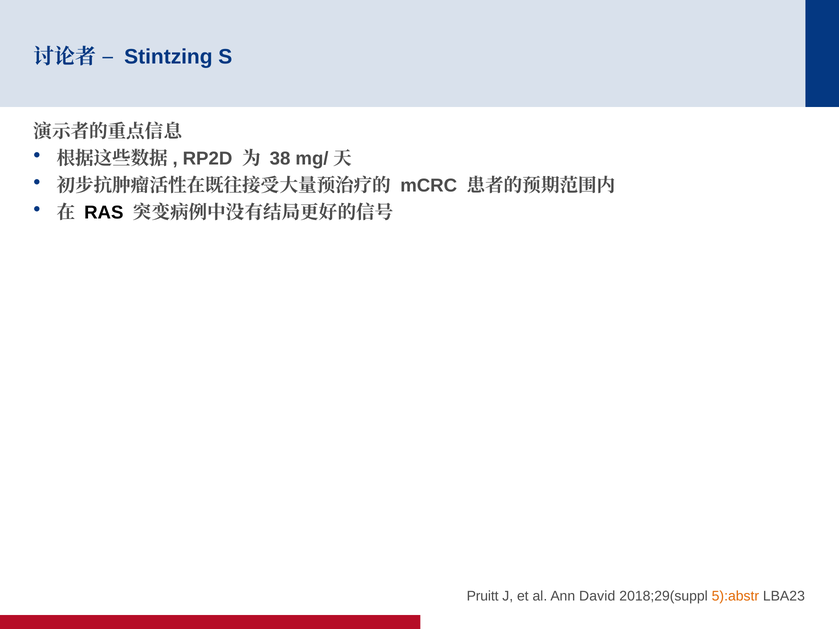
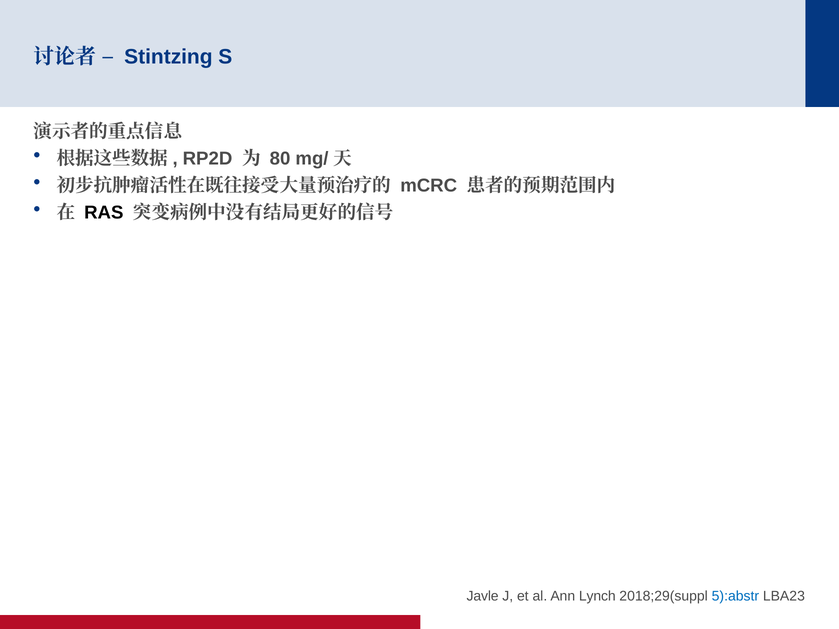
38: 38 -> 80 (280, 159)
Pruitt: Pruitt -> Javle (483, 597)
David: David -> Lynch (597, 597)
5):abstr colour: orange -> blue (735, 597)
